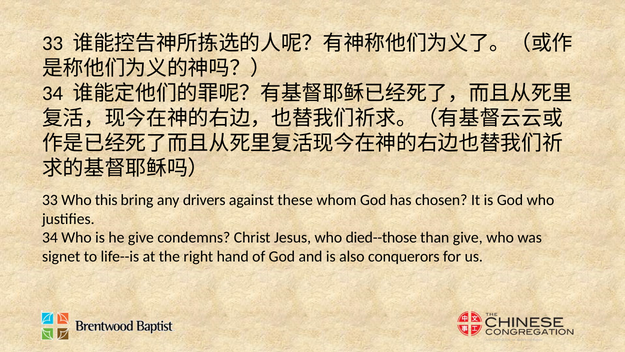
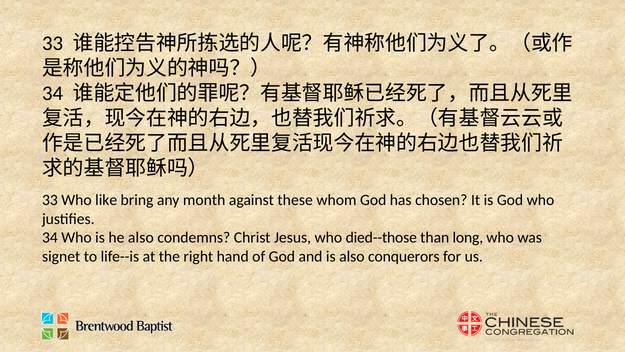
this: this -> like (106, 200)
drivers: drivers -> month (204, 200)
he give: give -> also (141, 238)
than give: give -> long (468, 238)
